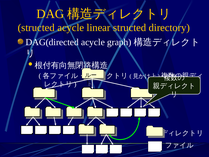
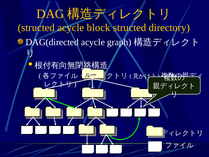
linear: linear -> block (98, 28)
